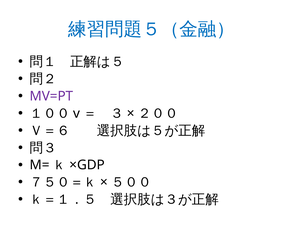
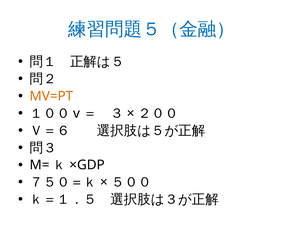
MV=PT colour: purple -> orange (51, 96)
